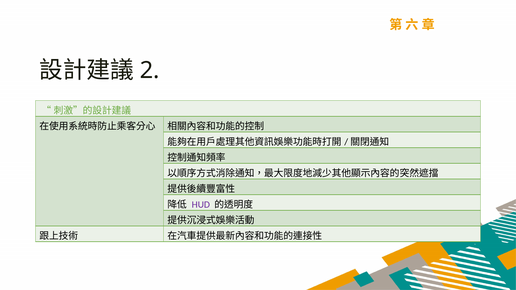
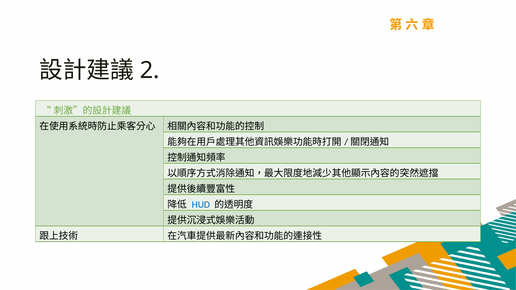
HUD colour: purple -> blue (201, 205)
